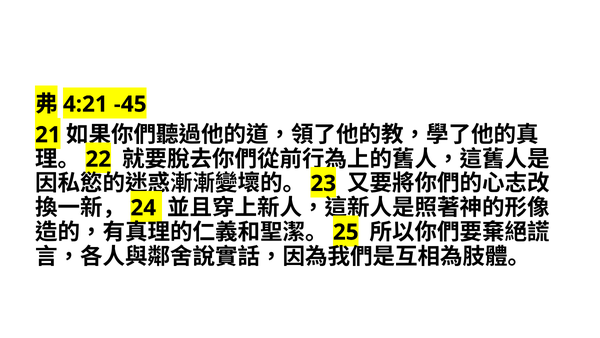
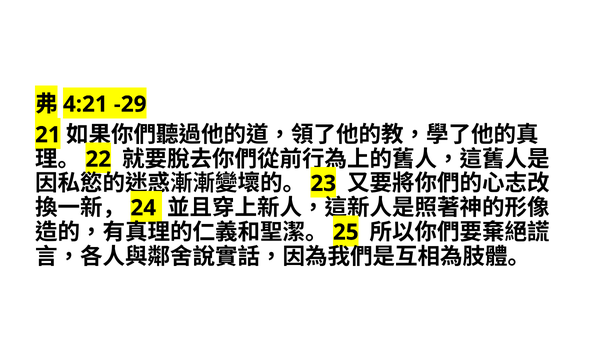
-45: -45 -> -29 (130, 104)
